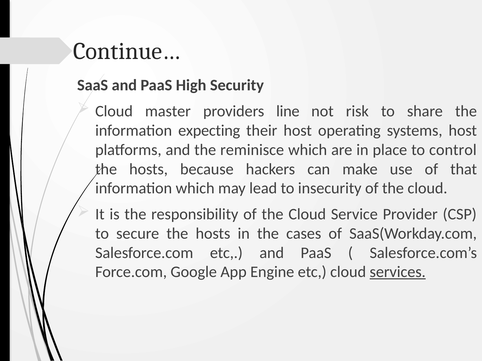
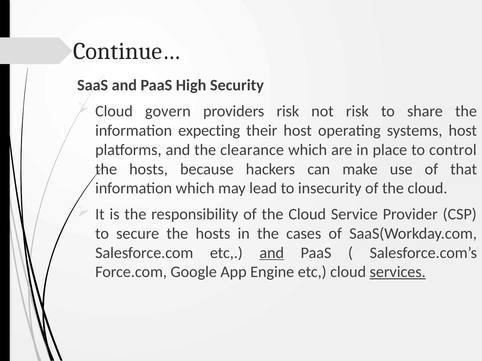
master: master -> govern (168, 111)
providers line: line -> risk (288, 111)
reminisce: reminisce -> clearance (252, 150)
and underline: none -> present (272, 253)
